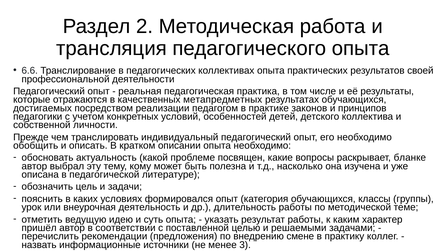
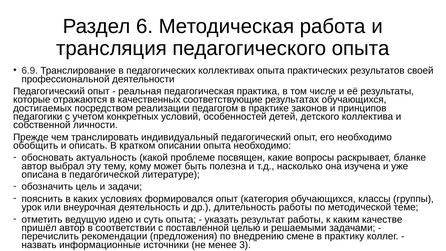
2: 2 -> 6 (145, 26)
6.6: 6.6 -> 6.9 (30, 71)
метапредметных: метапредметных -> соответствующие (223, 100)
характер: характер -> качестве (382, 219)
